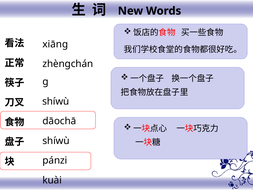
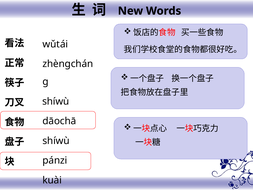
xiāng: xiāng -> wǔtái (55, 44)
